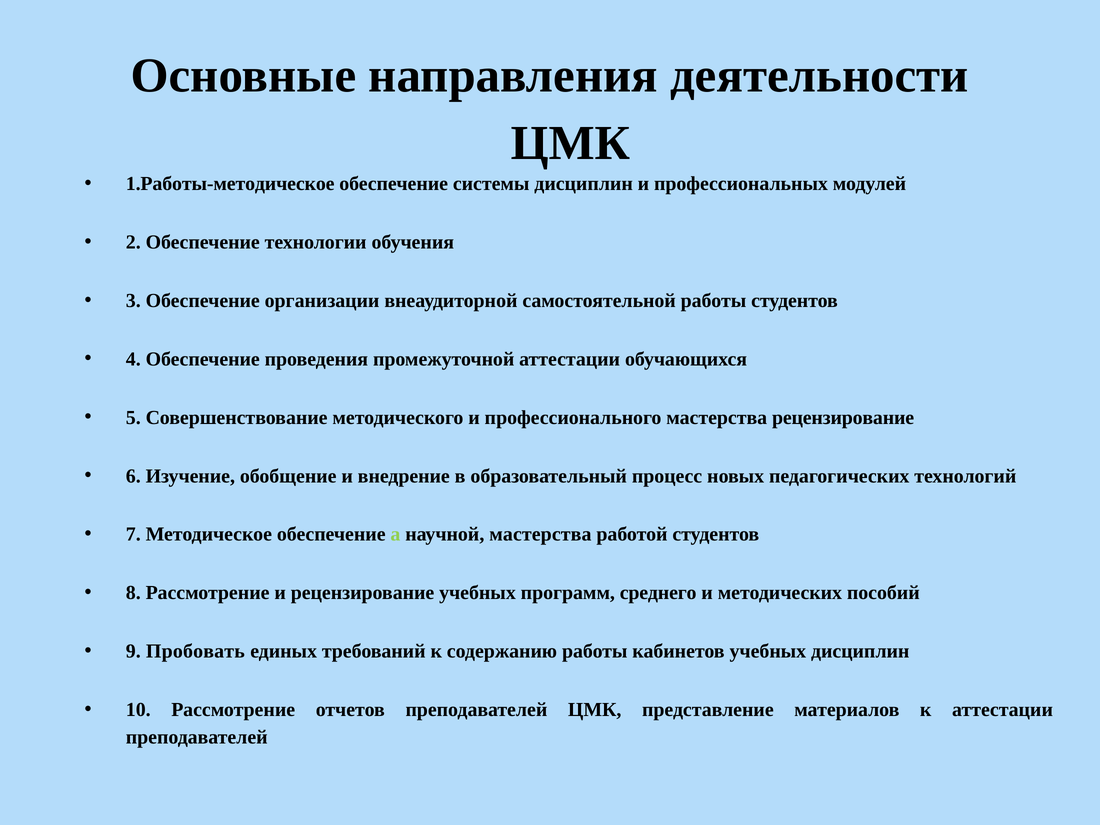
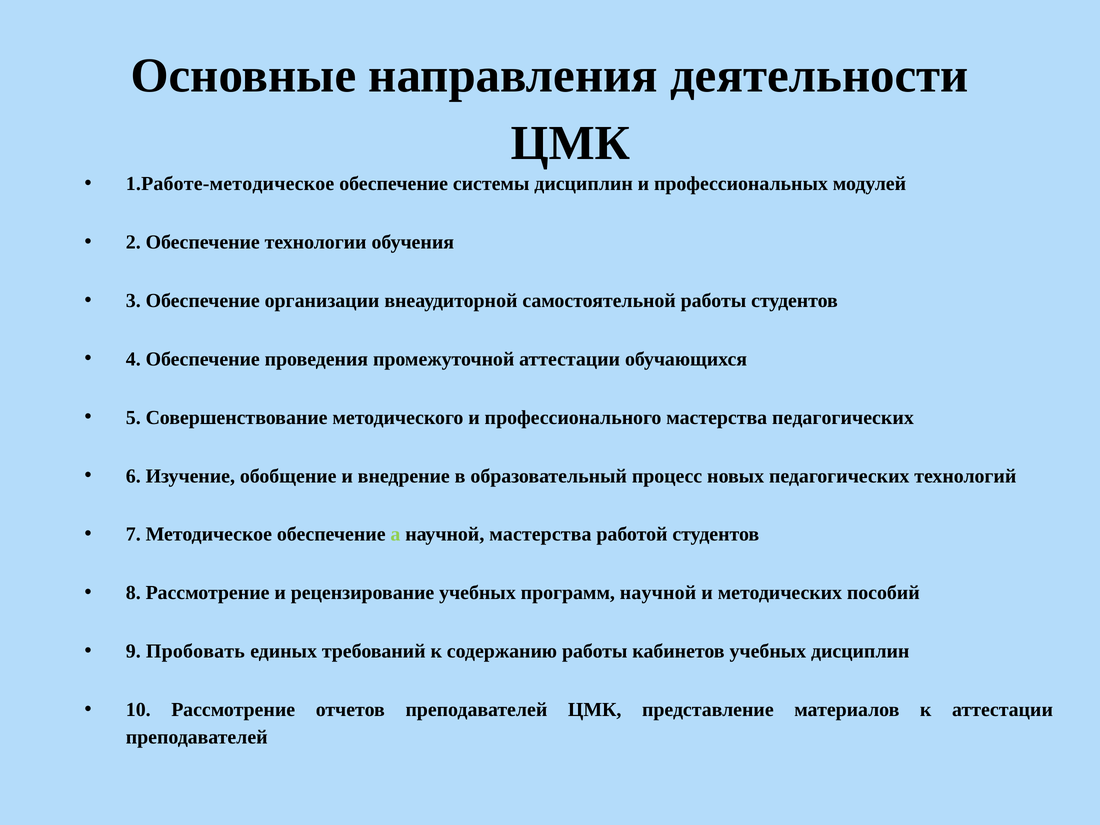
1.Работы-методическое: 1.Работы-методическое -> 1.Работе-методическое (230, 184)
мастерства рецензирование: рецензирование -> педагогических (843, 418)
программ среднего: среднего -> научной (658, 593)
